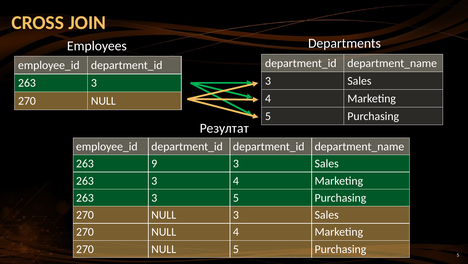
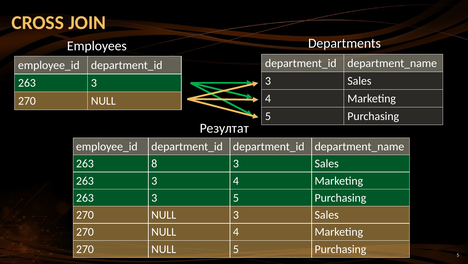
9: 9 -> 8 (154, 163)
